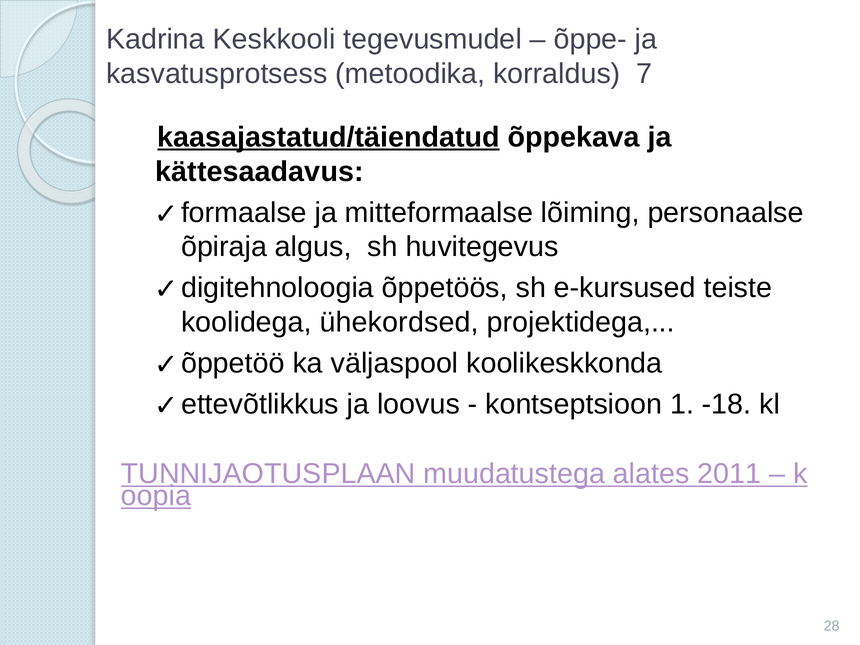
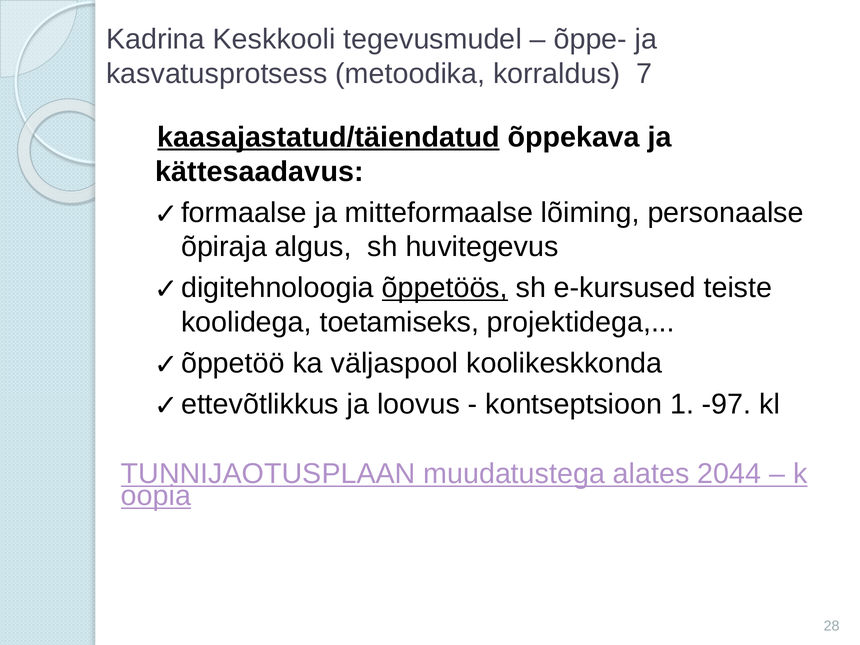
õppetöös underline: none -> present (445, 288)
ühekordsed: ühekordsed -> toetamiseks (399, 322)
-18: -18 -> -97 (727, 404)
alates 2011: 2011 -> 2044 (729, 474)
